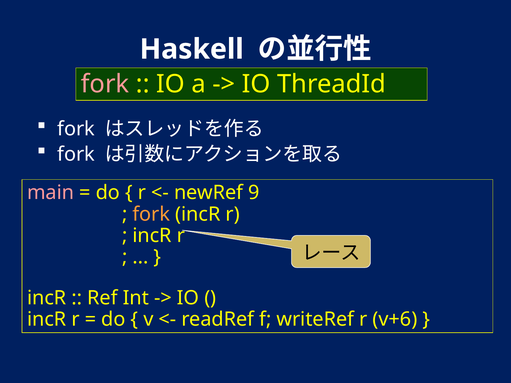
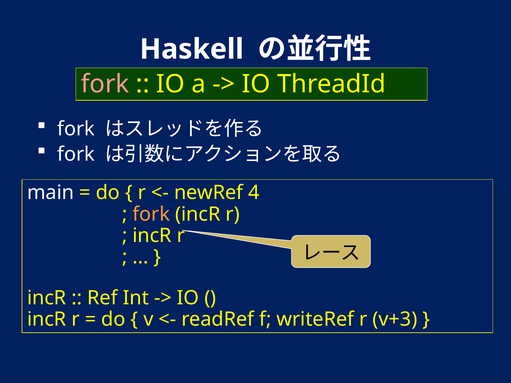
main colour: pink -> white (51, 193)
9: 9 -> 4 (254, 193)
v+6: v+6 -> v+3 (395, 320)
